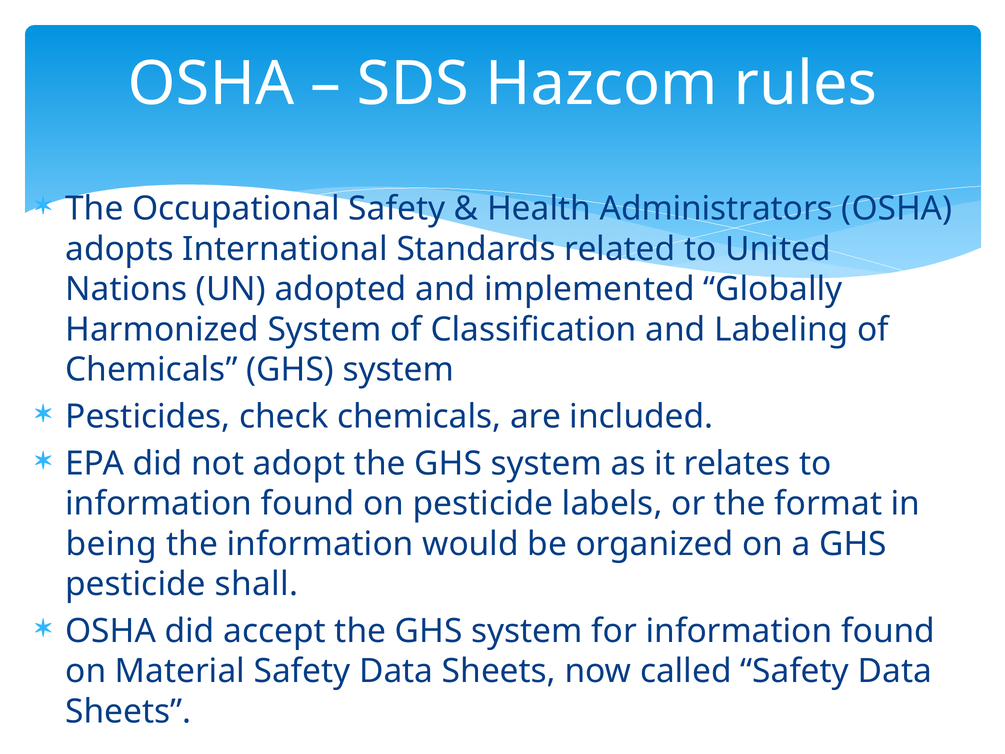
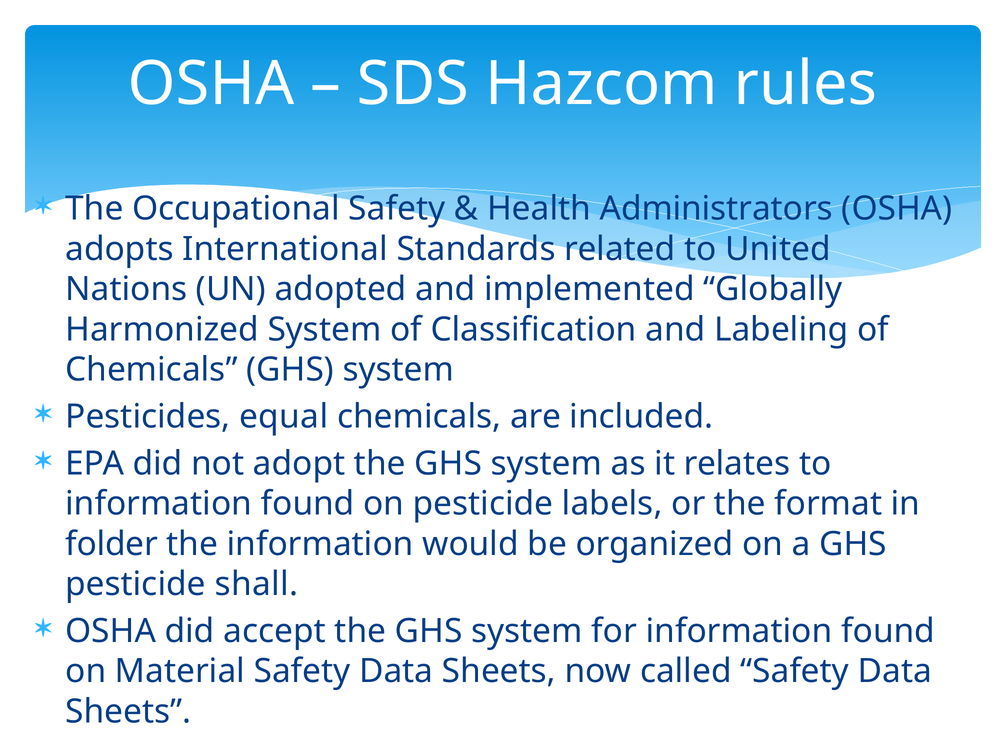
check: check -> equal (284, 417)
being: being -> folder (112, 544)
